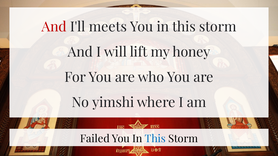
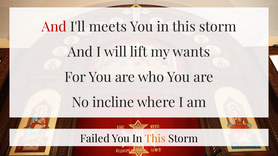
honey: honey -> wants (191, 52)
yimshi: yimshi -> incline (113, 103)
This colour: blue -> orange (155, 139)
